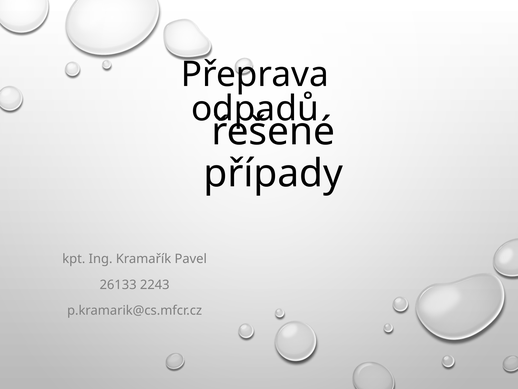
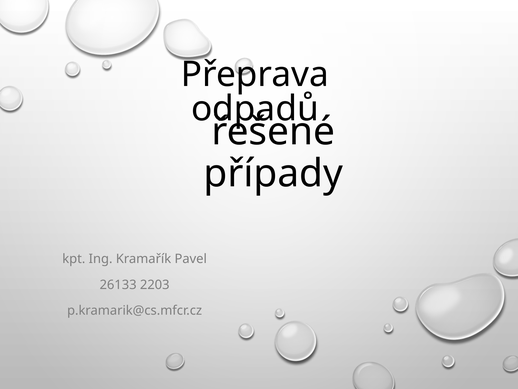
2243: 2243 -> 2203 (155, 284)
